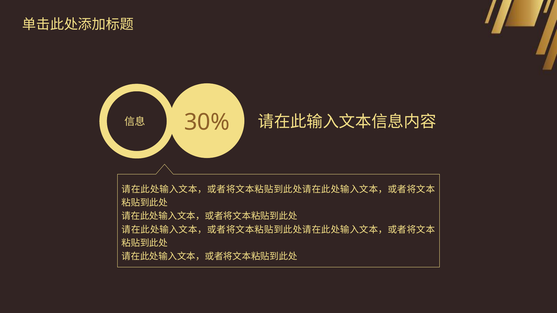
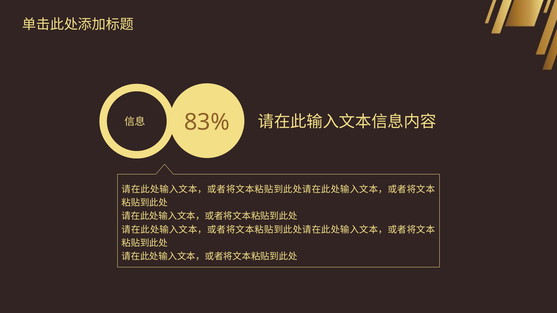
30%: 30% -> 83% (207, 122)
